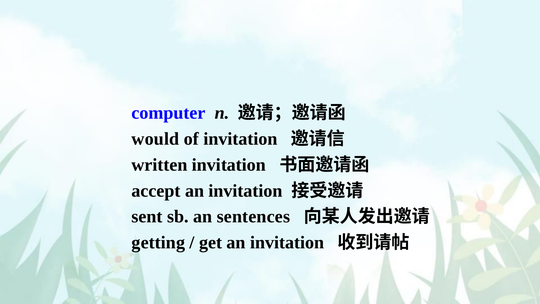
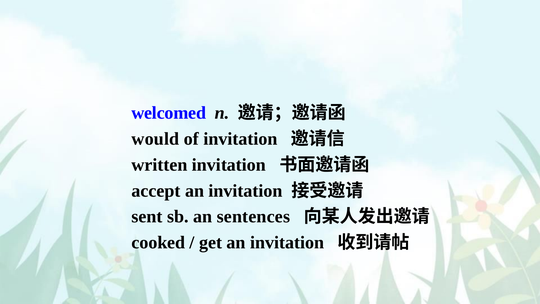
computer: computer -> welcomed (169, 113)
getting: getting -> cooked (158, 242)
